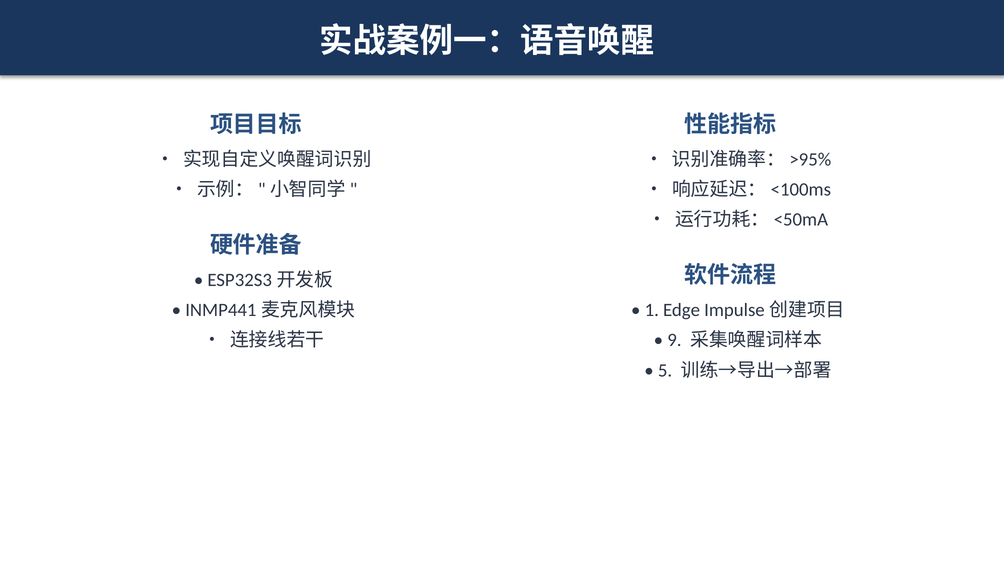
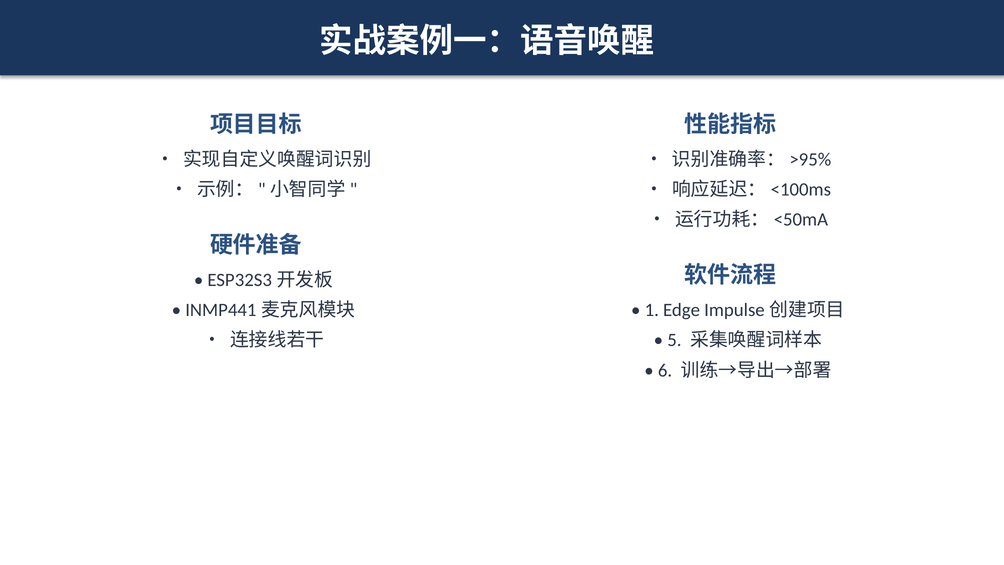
9: 9 -> 5 (674, 340)
5: 5 -> 6 (665, 370)
